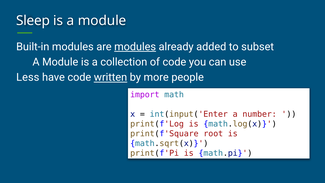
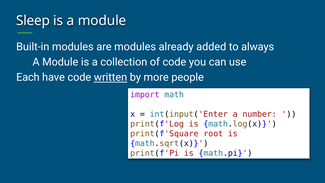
modules underline: present -> none (135, 47)
subset: subset -> always (258, 47)
Less: Less -> Each (28, 77)
